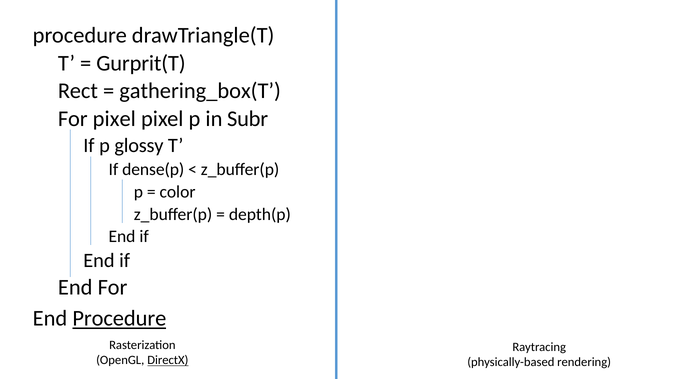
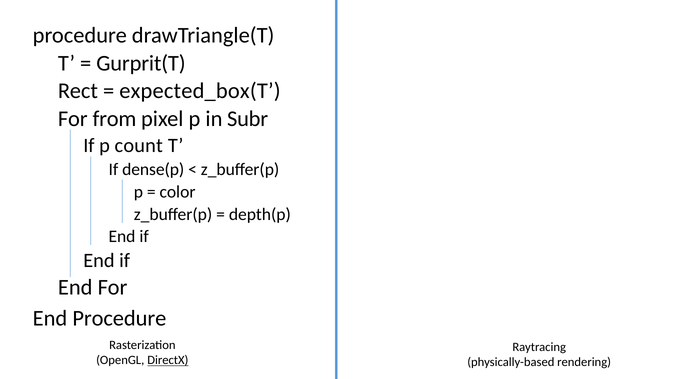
gathering_box(T: gathering_box(T -> expected_box(T (200, 91)
For pixel: pixel -> from (114, 119)
glossy: glossy -> count (139, 145)
Procedure underline: present -> none (119, 319)
